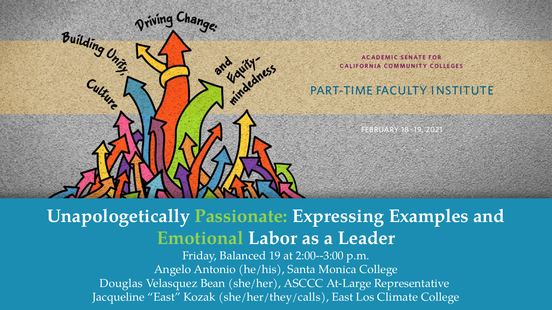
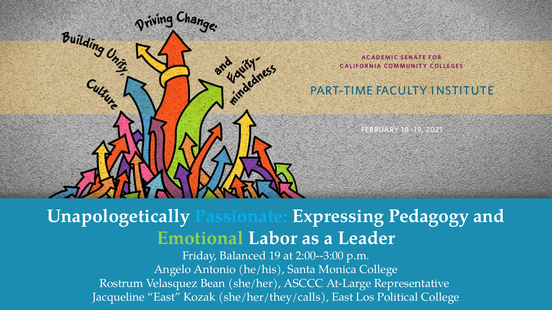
Passionate colour: light green -> light blue (241, 217)
Examples: Examples -> Pedagogy (429, 217)
Douglas: Douglas -> Rostrum (121, 284)
Climate: Climate -> Political (398, 298)
